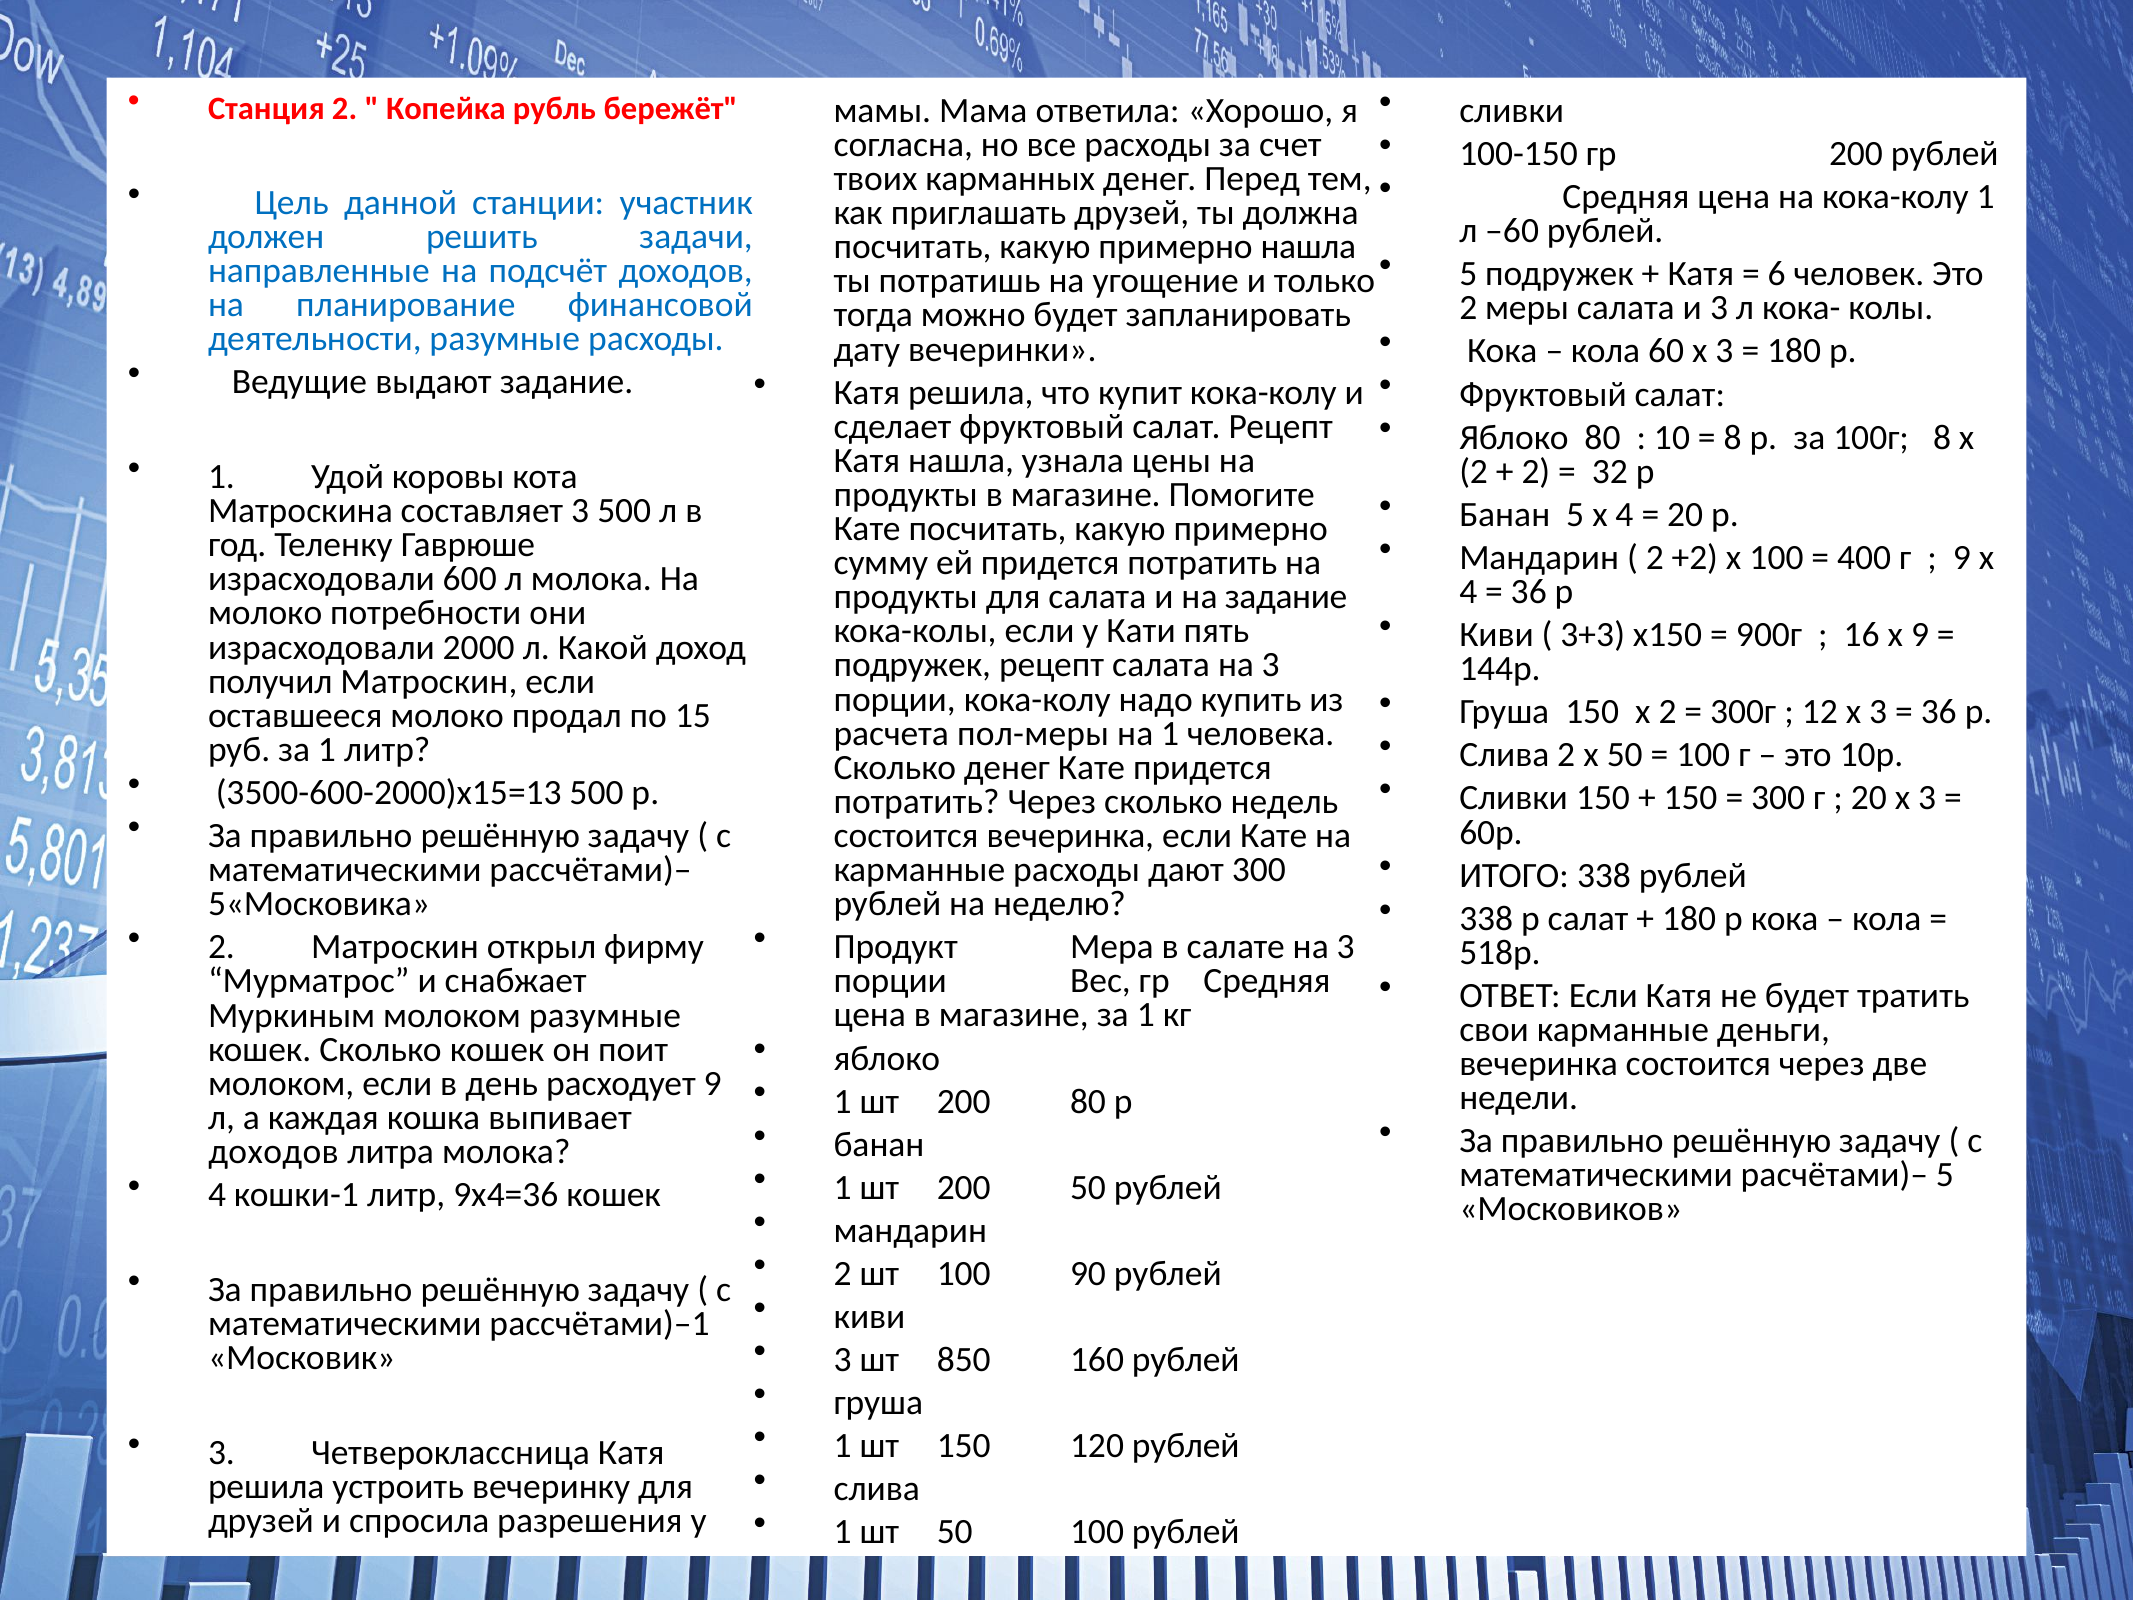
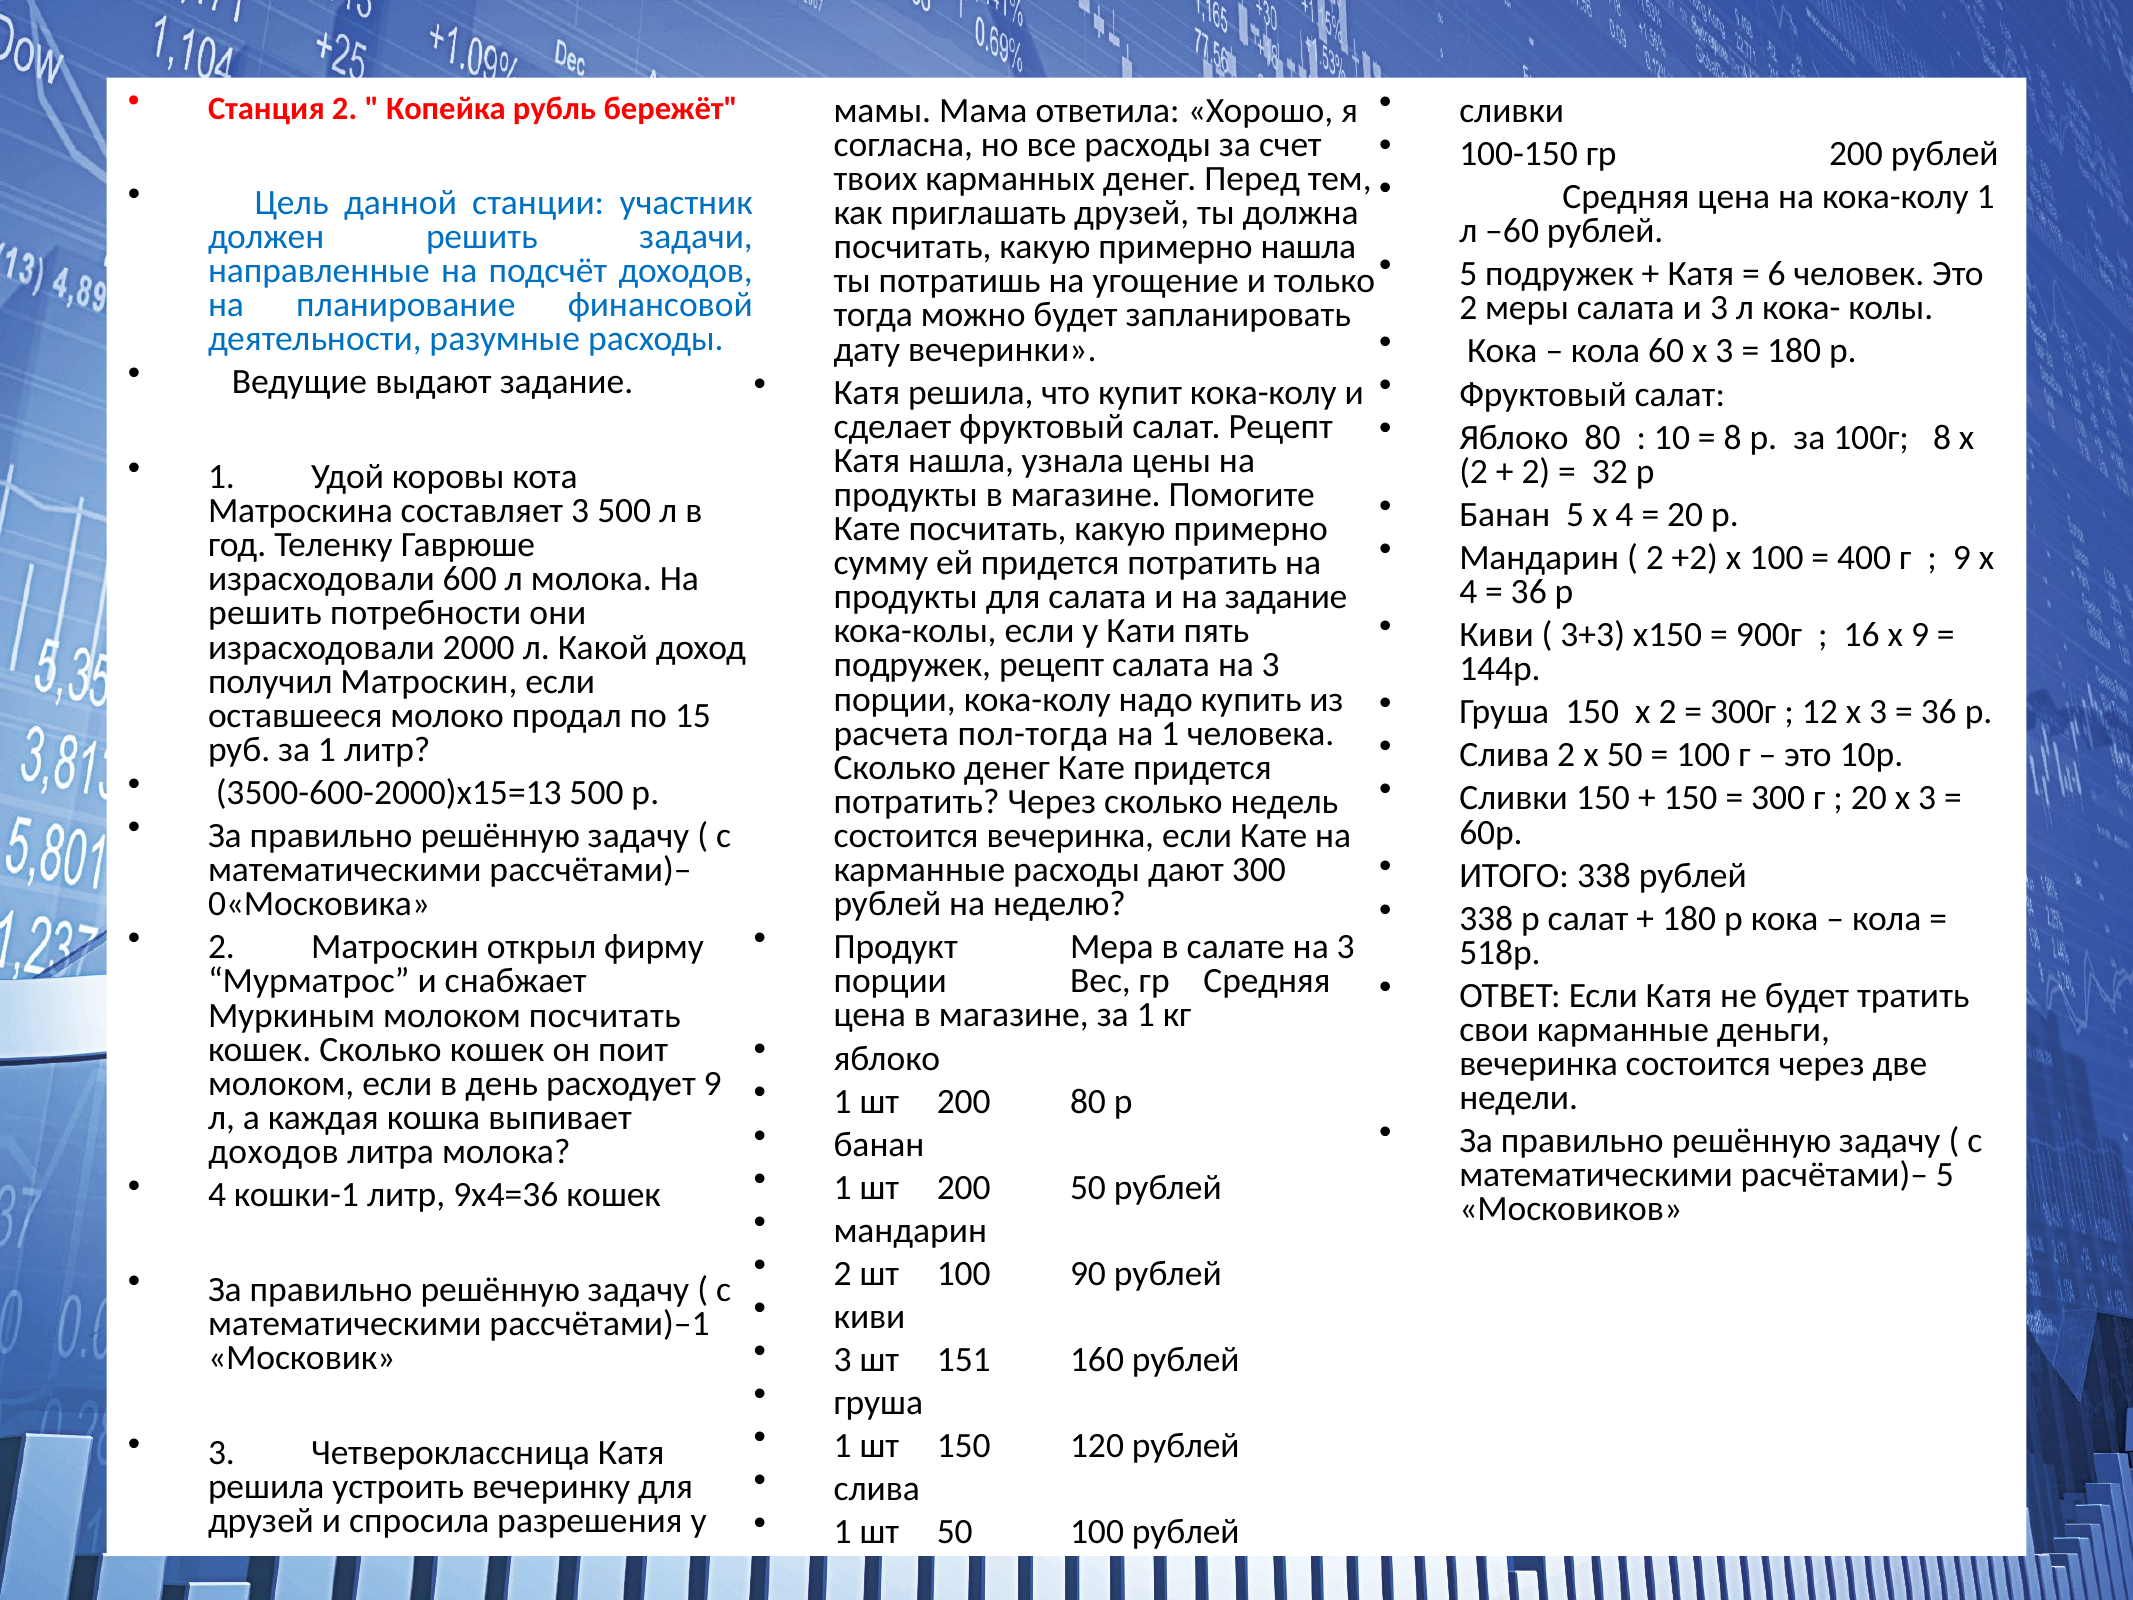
молоко: молоко -> решить (265, 613)
пол-меры: пол-меры -> пол-тогда (1033, 733)
5«Московика: 5«Московика -> 0«Московика (319, 904)
молоком разумные: разумные -> посчитать (605, 1015)
850: 850 -> 151 (964, 1360)
